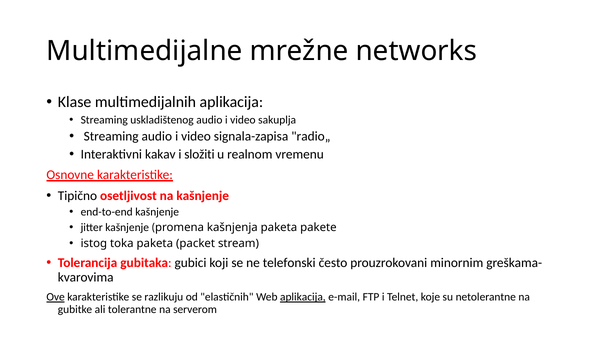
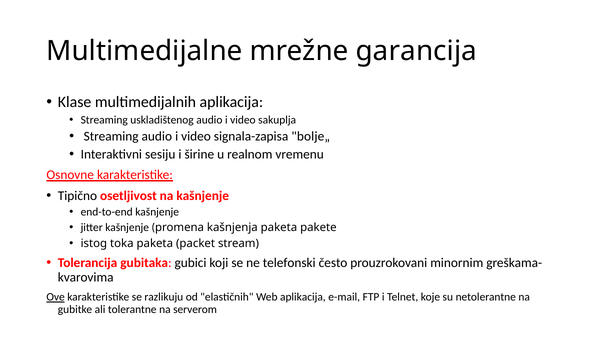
networks: networks -> garancija (416, 51)
radio„: radio„ -> bolje„ (311, 136)
kakav: kakav -> sesiju (160, 154)
složiti: složiti -> širine (199, 154)
aplikacija underline: present -> none (303, 297)
